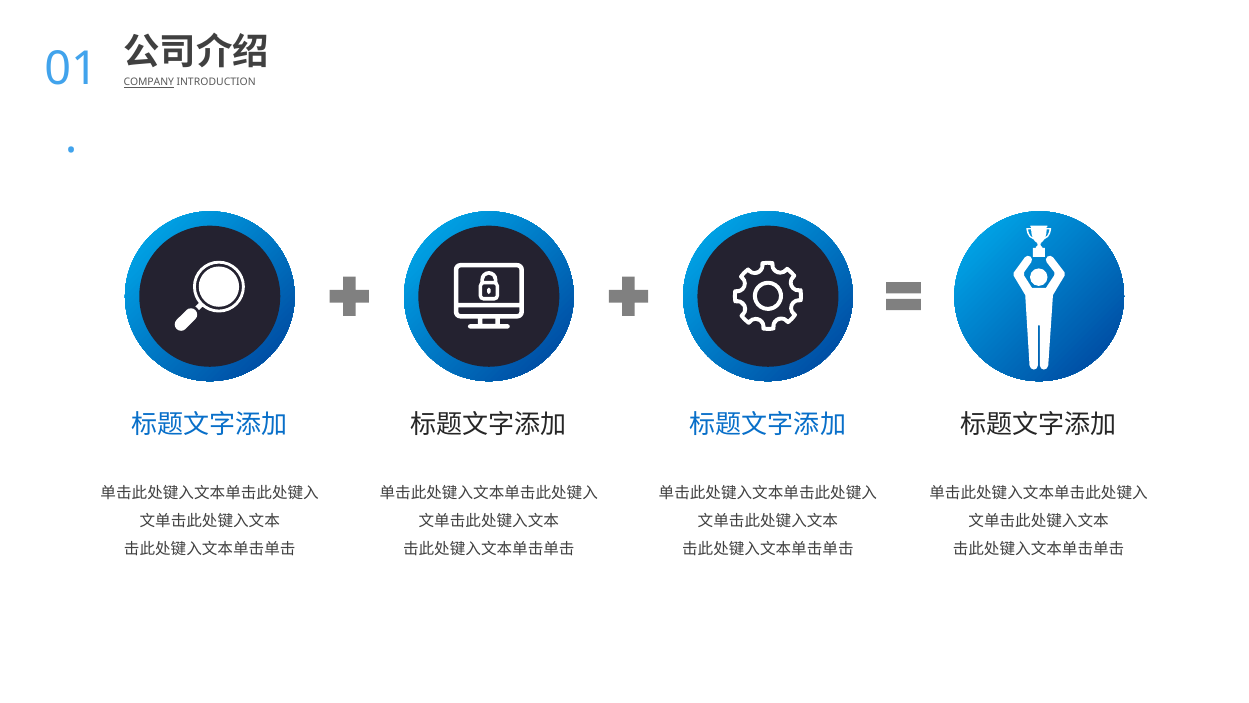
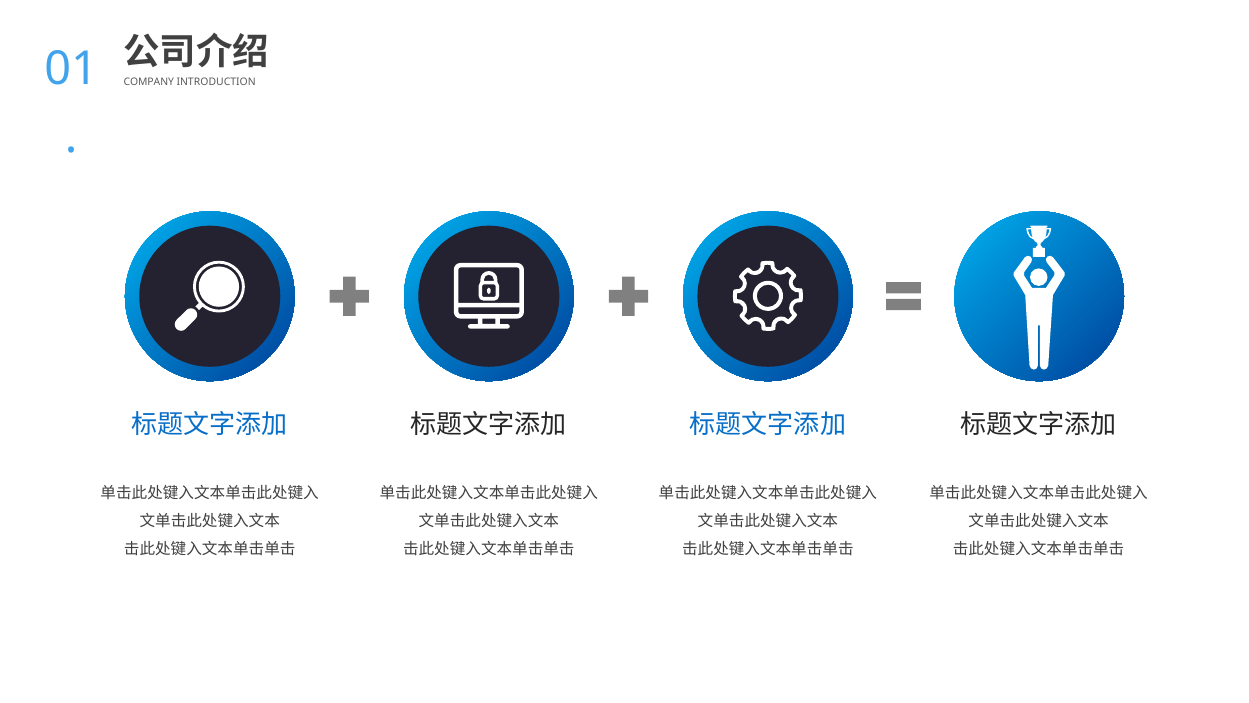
COMPANY underline: present -> none (149, 82)
